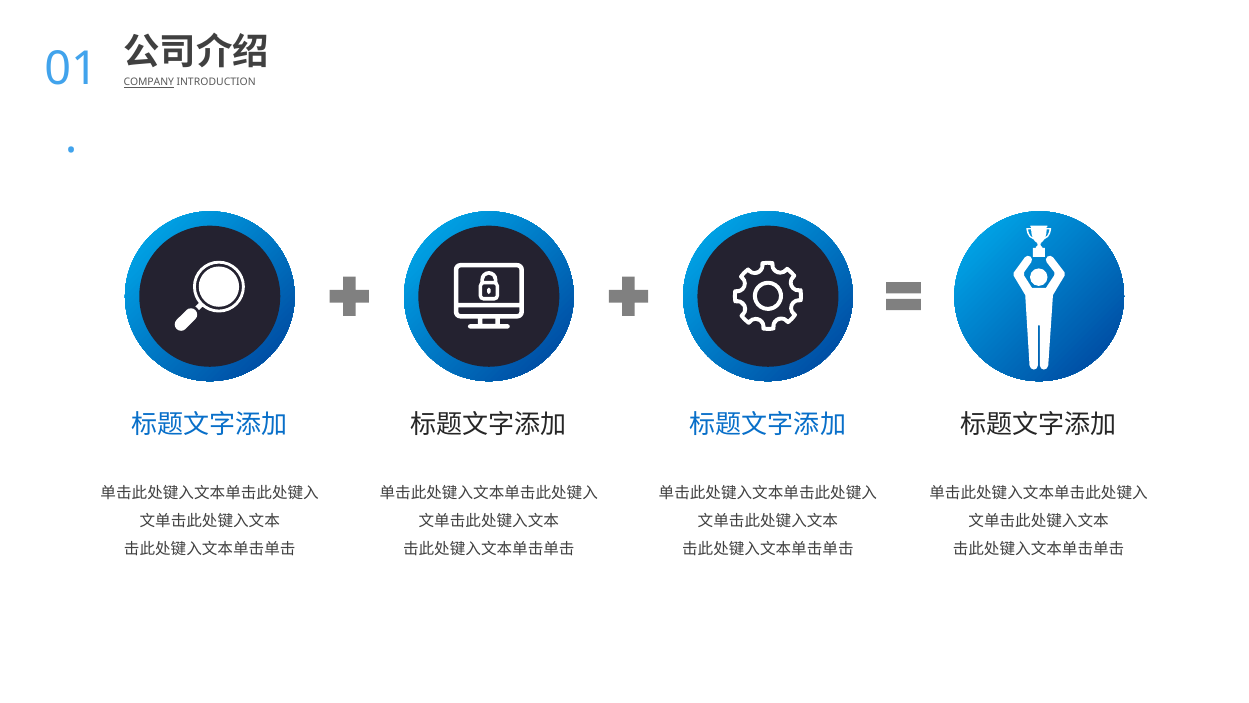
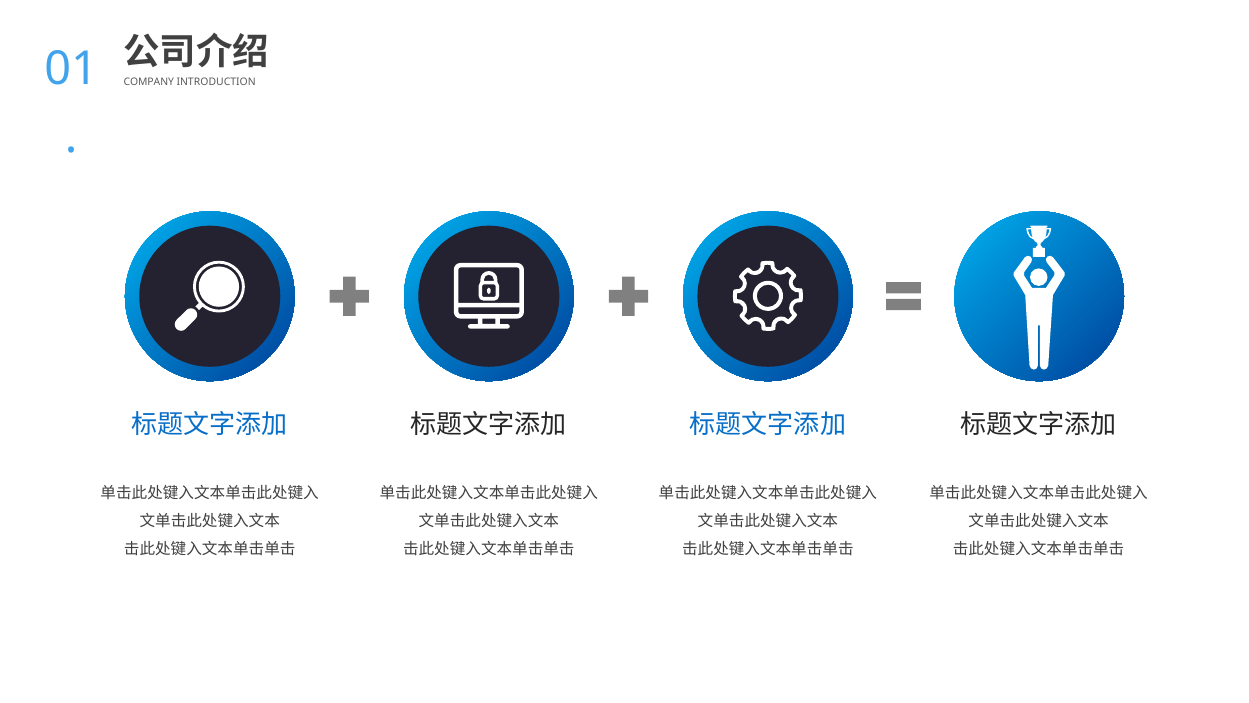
COMPANY underline: present -> none (149, 82)
